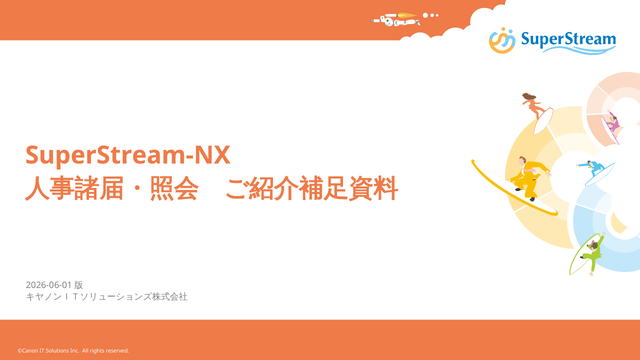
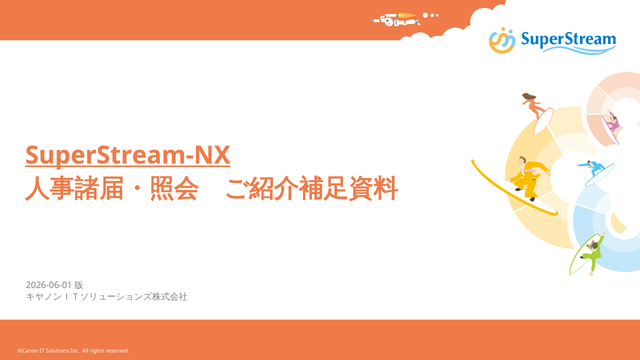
SuperStream-NX underline: none -> present (128, 155)
